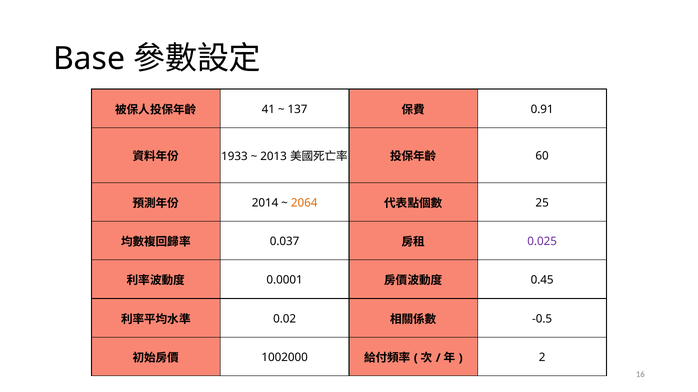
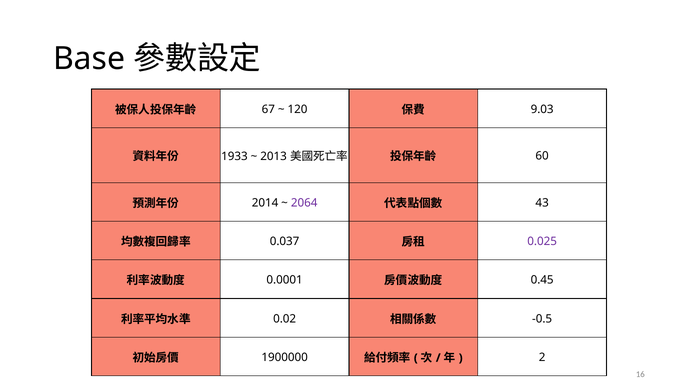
41: 41 -> 67 (268, 109)
137: 137 -> 120 (298, 109)
0.91: 0.91 -> 9.03 (542, 109)
2064 colour: orange -> purple (304, 203)
25: 25 -> 43 (542, 203)
1002000: 1002000 -> 1900000 (285, 358)
